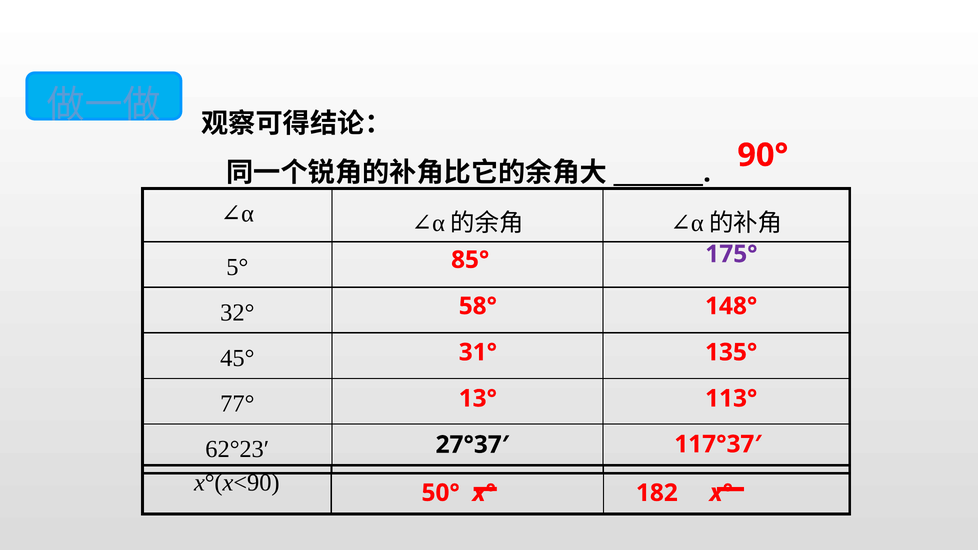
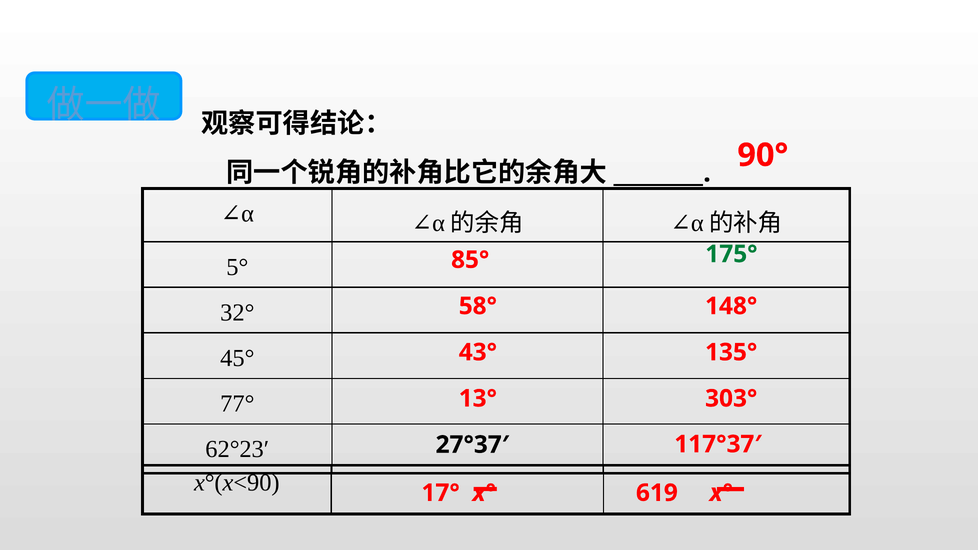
175° colour: purple -> green (731, 254)
31°: 31° -> 43° (478, 352)
113°: 113° -> 303° (731, 399)
50°: 50° -> 17° (441, 493)
182: 182 -> 619 (657, 493)
